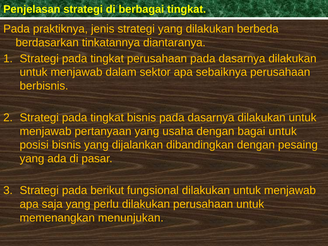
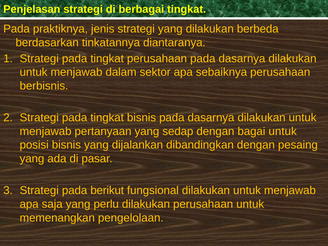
usaha: usaha -> sedap (178, 131)
menunjukan: menunjukan -> pengelolaan (131, 218)
